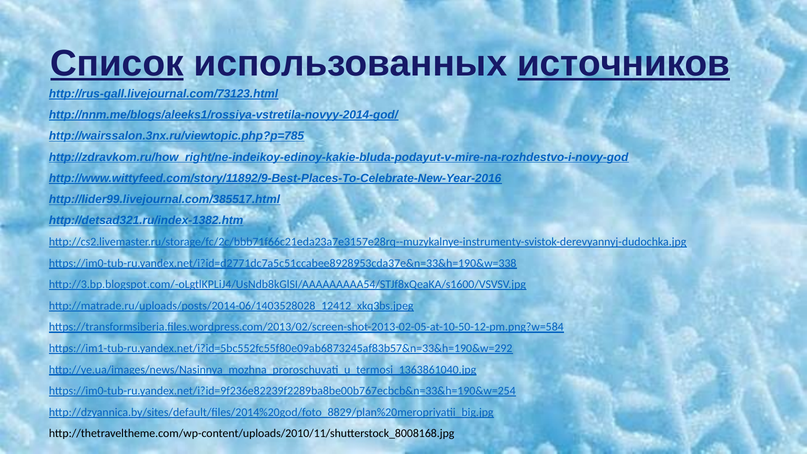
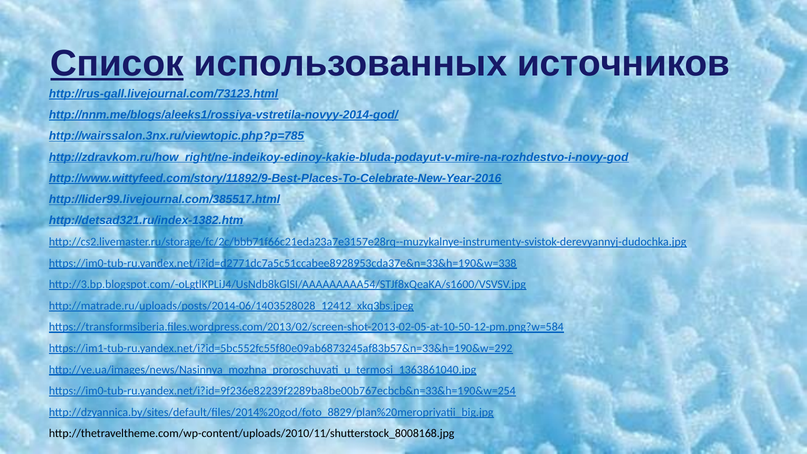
источников underline: present -> none (624, 63)
